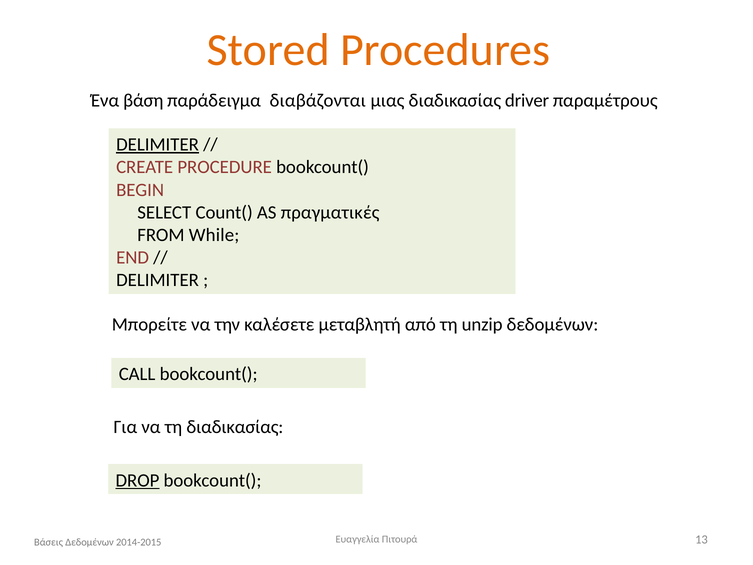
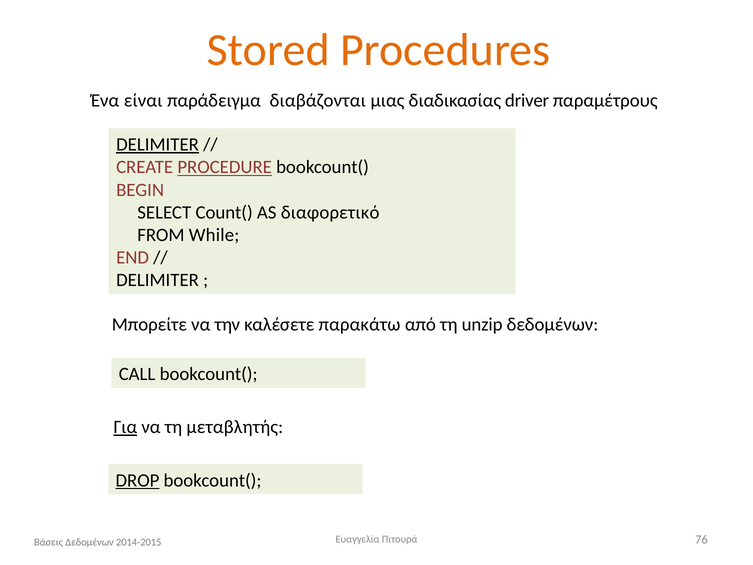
βάση: βάση -> είναι (143, 101)
PROCEDURE underline: none -> present (225, 167)
πραγματικές: πραγματικές -> διαφορετικό (330, 212)
μεταβλητή: μεταβλητή -> παρακάτω (360, 324)
Για underline: none -> present (125, 427)
τη διαδικασίας: διαδικασίας -> μεταβλητής (235, 427)
13: 13 -> 76 (701, 539)
